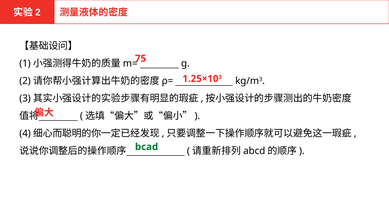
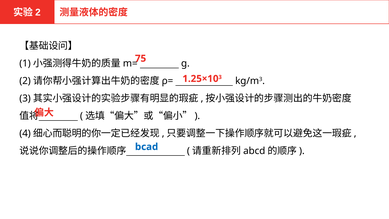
bcad colour: green -> blue (147, 147)
